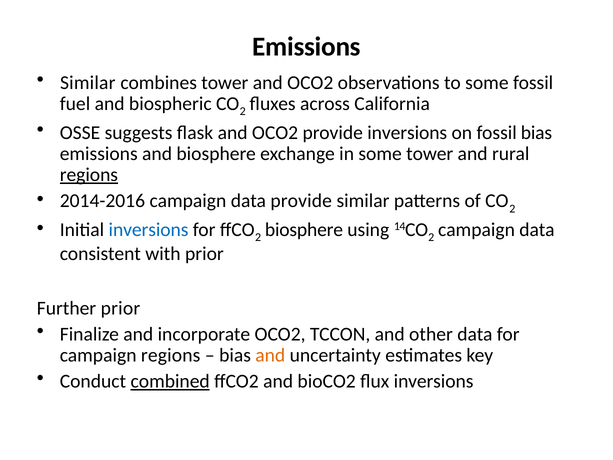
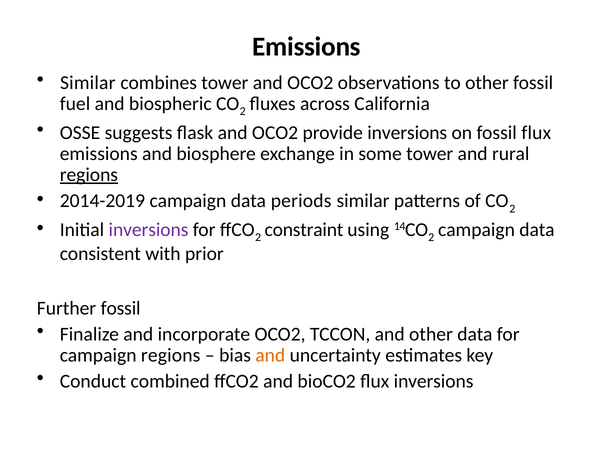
to some: some -> other (487, 83)
fossil bias: bias -> flux (536, 133)
2014-2016: 2014-2016 -> 2014-2019 (102, 201)
data provide: provide -> periods (301, 201)
inversions colour: blue -> purple (149, 230)
biosphere: biosphere -> constraint (304, 230)
Further prior: prior -> fossil (121, 308)
combined underline: present -> none (170, 381)
